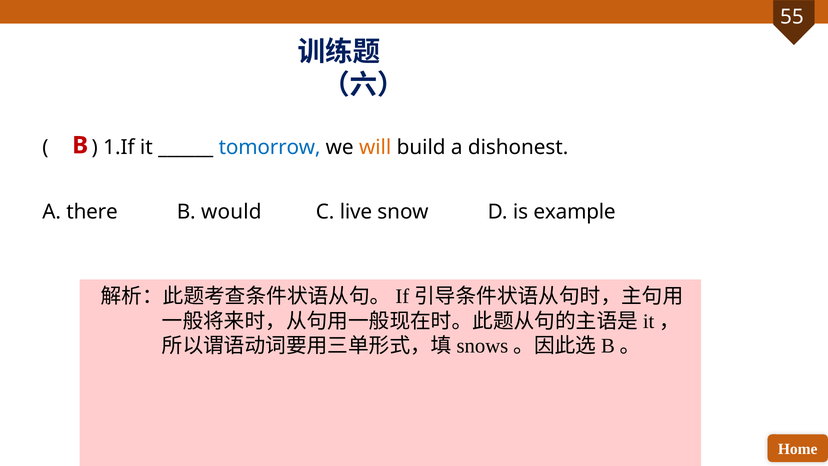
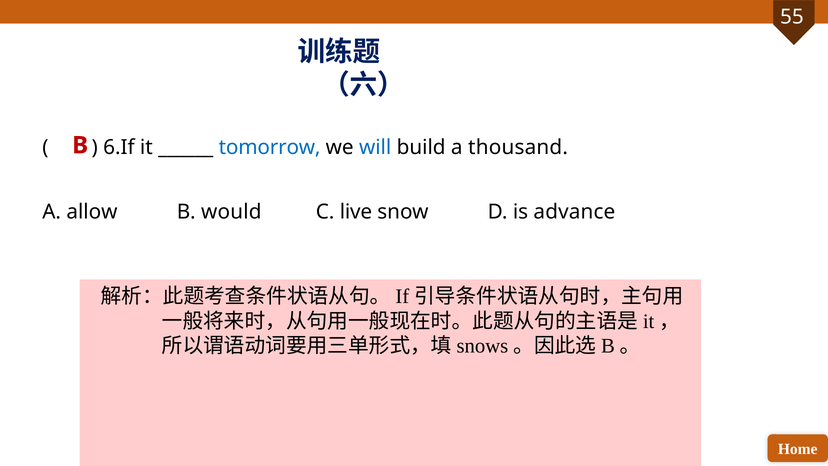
1.If: 1.If -> 6.If (119, 147)
will colour: orange -> blue (375, 147)
dishonest: dishonest -> thousand (518, 147)
there: there -> allow (92, 212)
example: example -> advance (574, 212)
